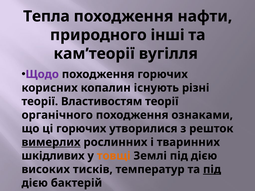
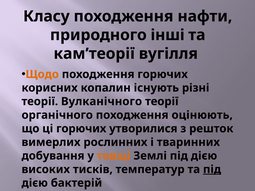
Тепла: Тепла -> Класу (46, 16)
Щодо colour: purple -> orange (42, 74)
Властивостям: Властивостям -> Вулканічного (102, 102)
ознаками: ознаками -> оцінюють (202, 115)
вимерлих underline: present -> none (51, 142)
шкідливих: шкідливих -> добування (53, 156)
